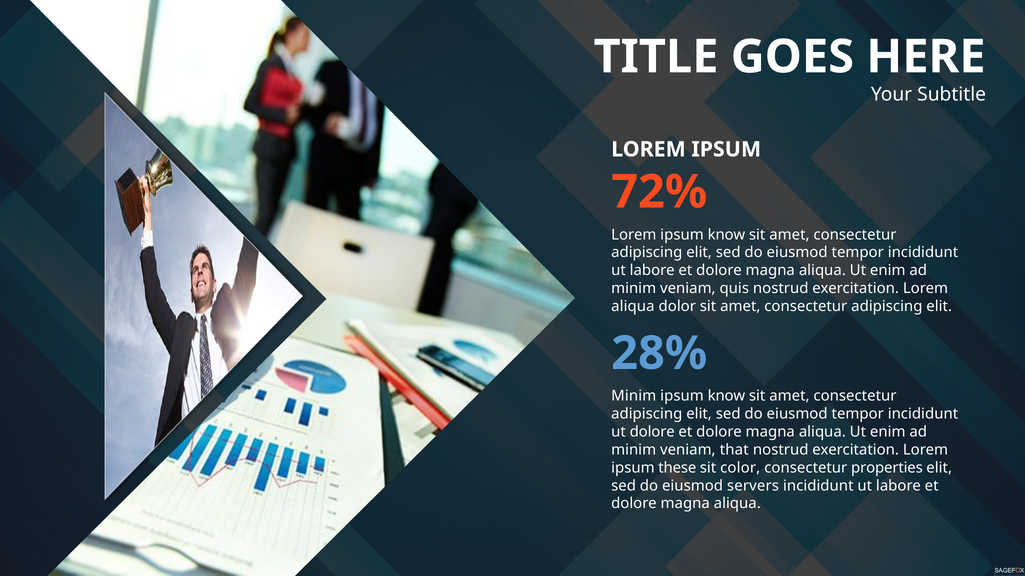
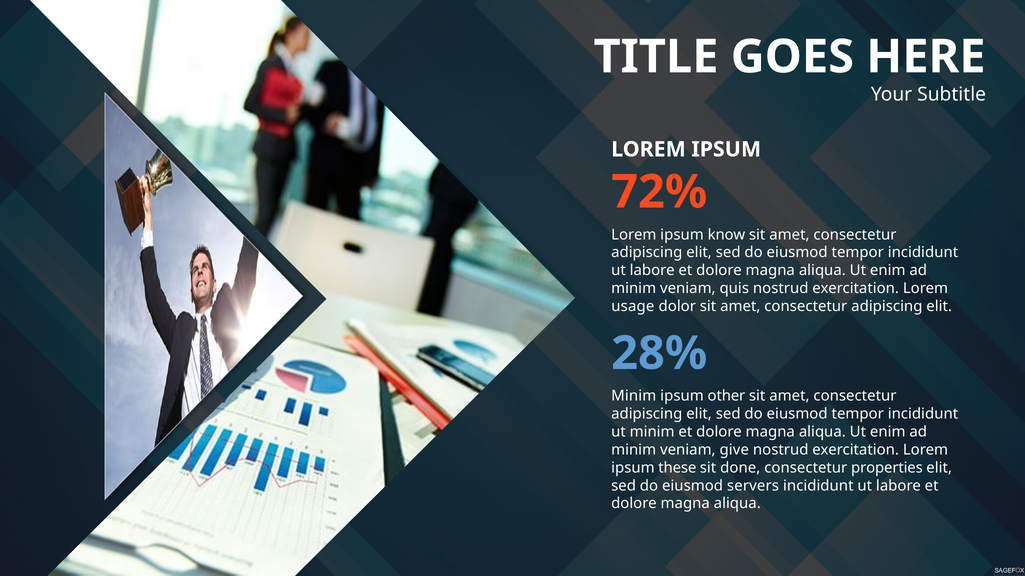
aliqua: aliqua -> usage (633, 307)
know: know -> other (726, 396)
ut dolore: dolore -> minim (652, 432)
that: that -> give (734, 450)
color: color -> done (740, 468)
